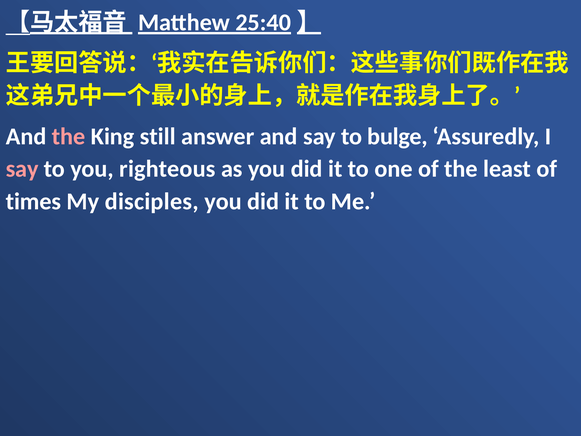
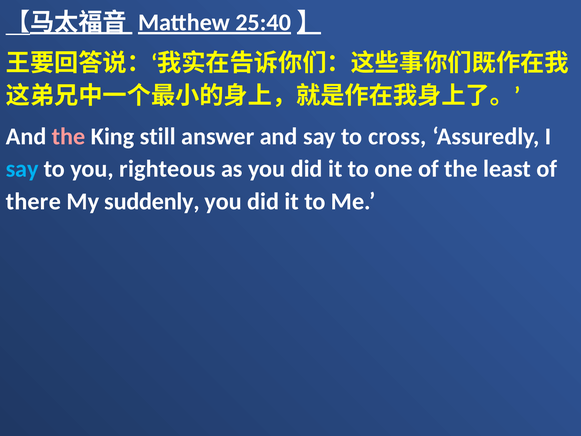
bulge: bulge -> cross (397, 136)
say colour: pink -> light blue (22, 169)
times: times -> there (33, 201)
disciples: disciples -> suddenly (152, 201)
